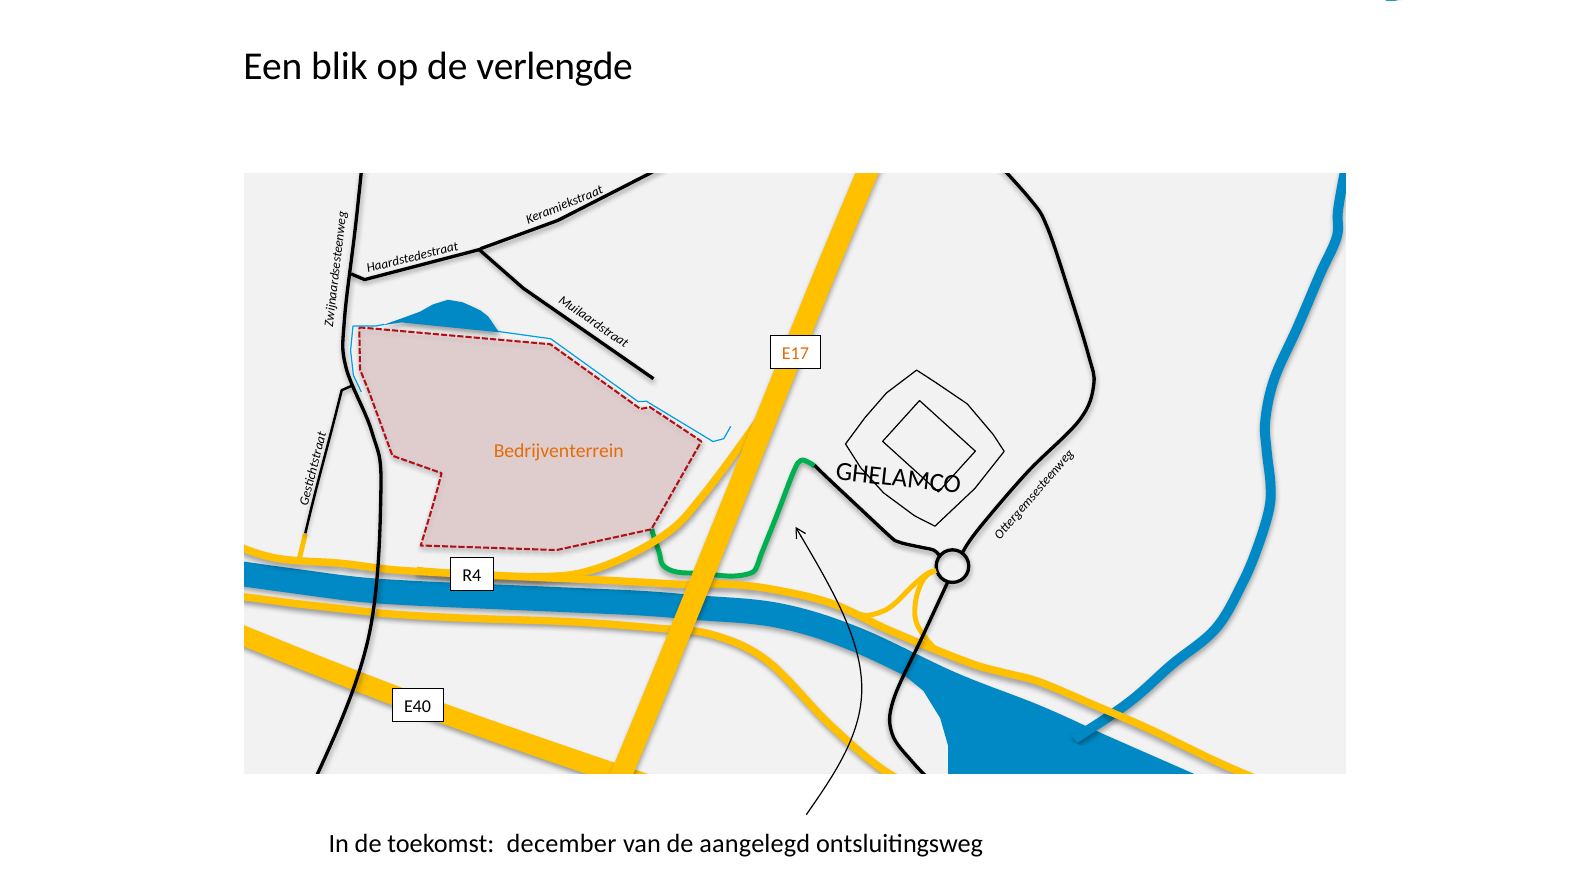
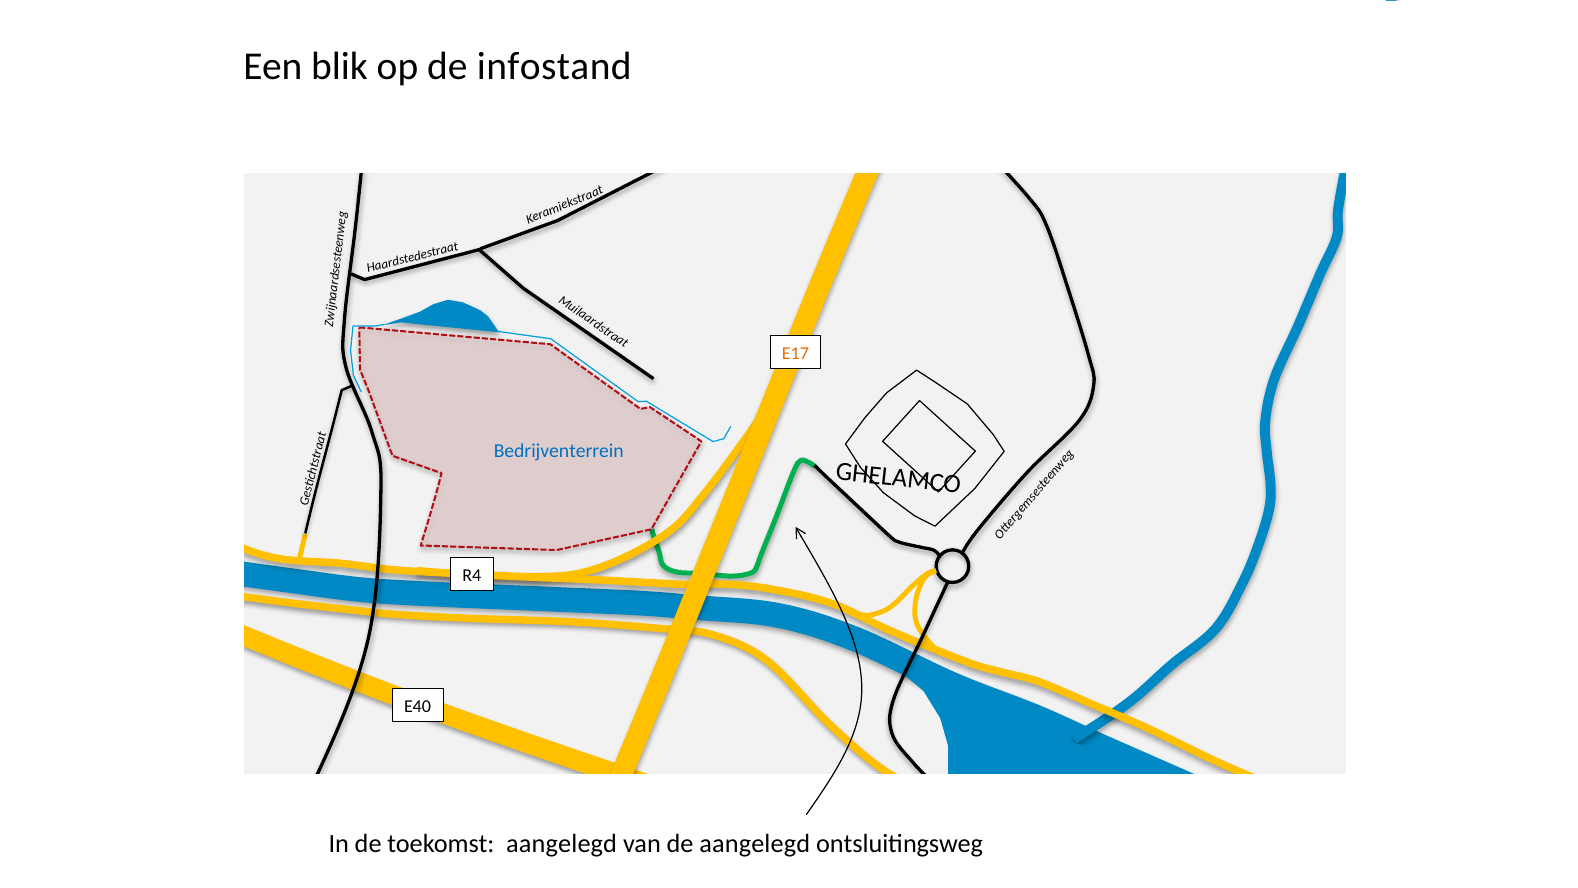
verlengde: verlengde -> infostand (554, 66)
Bedrijventerrein colour: orange -> blue (559, 451)
toekomst december: december -> aangelegd (562, 844)
